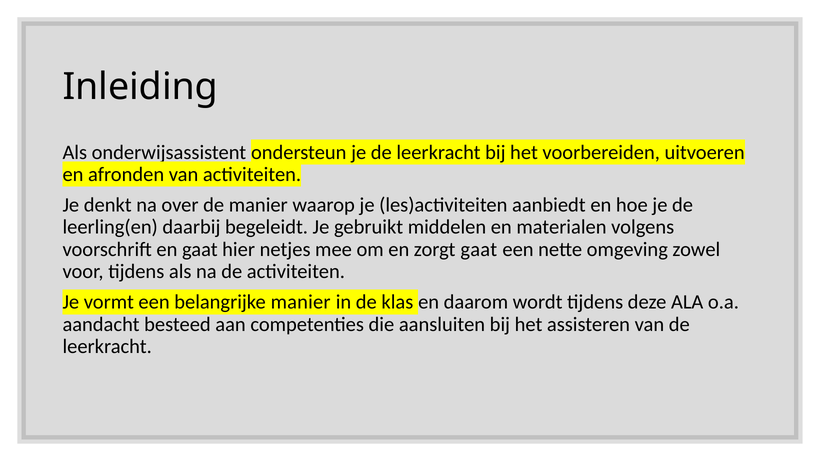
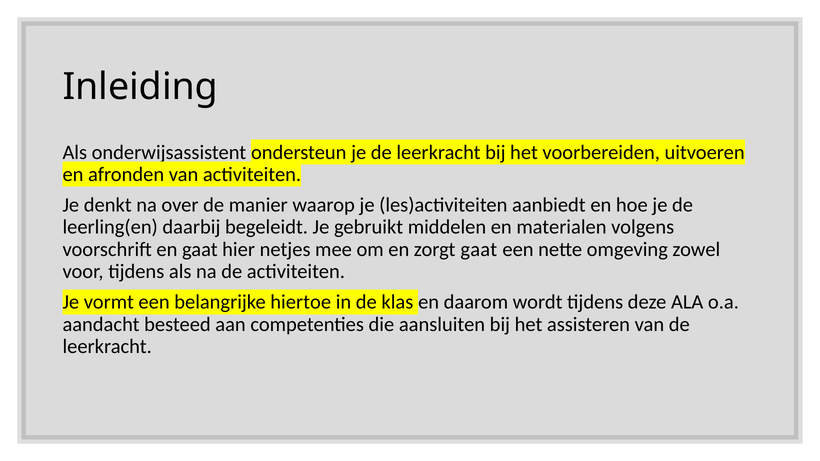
belangrijke manier: manier -> hiertoe (301, 302)
